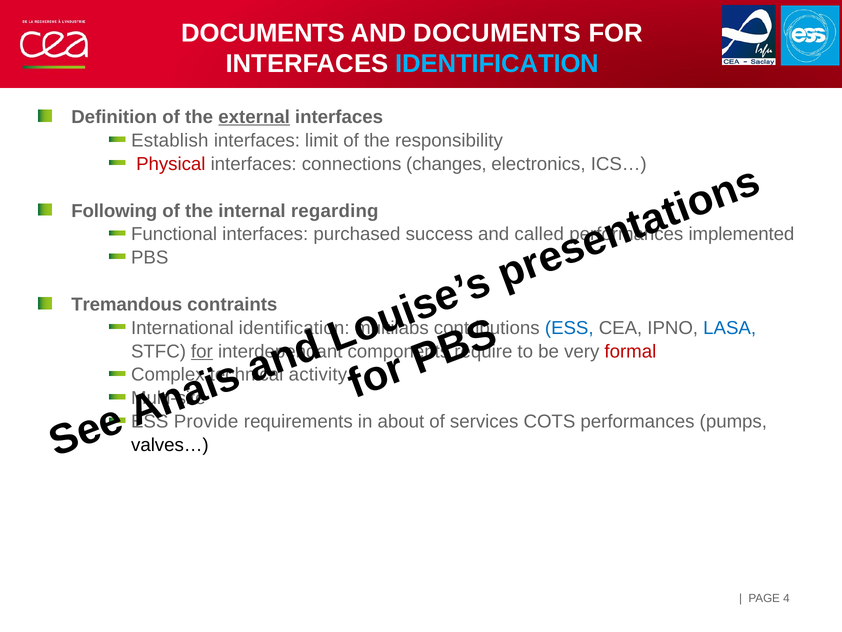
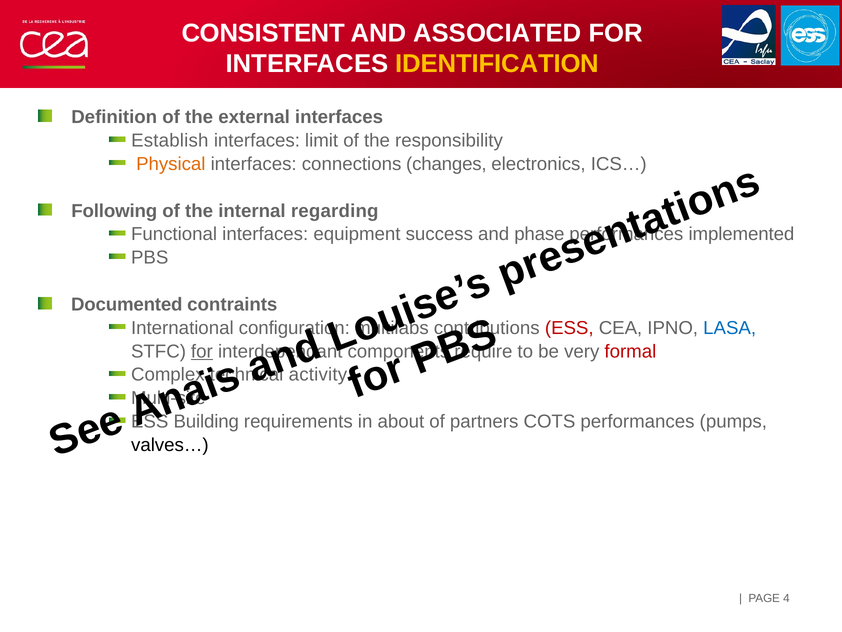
DOCUMENTS: DOCUMENTS -> CONSISTENT (263, 33)
AND DOCUMENTS: DOCUMENTS -> ASSOCIATED (497, 33)
IDENTIFICATION colour: light blue -> yellow (497, 64)
external underline: present -> none (254, 117)
Physical colour: red -> orange (171, 164)
purchased: purchased -> equipment (357, 234)
called: called -> phase (539, 234)
Tremandous: Tremandous -> Documented (127, 304)
International identification: identification -> configuration (294, 328)
ESS colour: blue -> red (569, 328)
Provide: Provide -> Building (206, 421)
services: services -> partners (484, 421)
